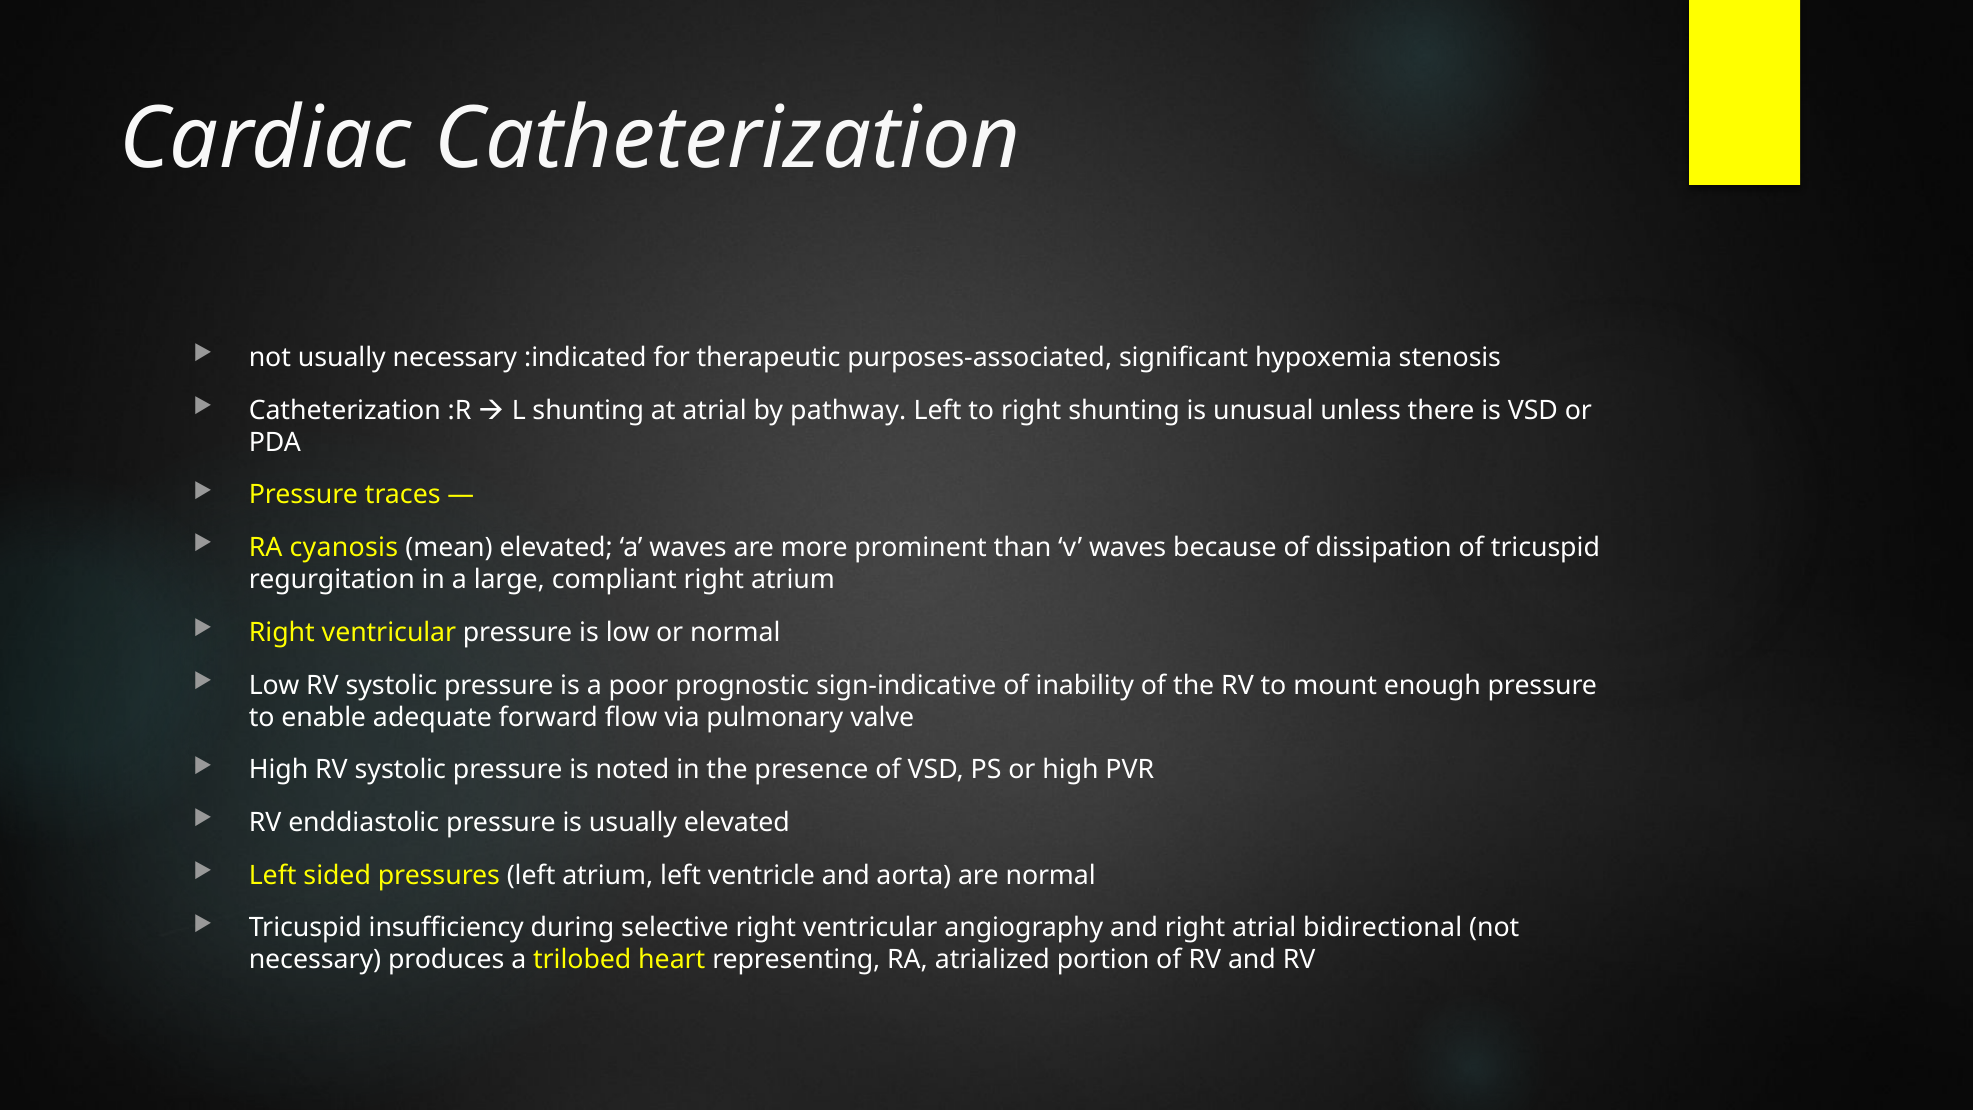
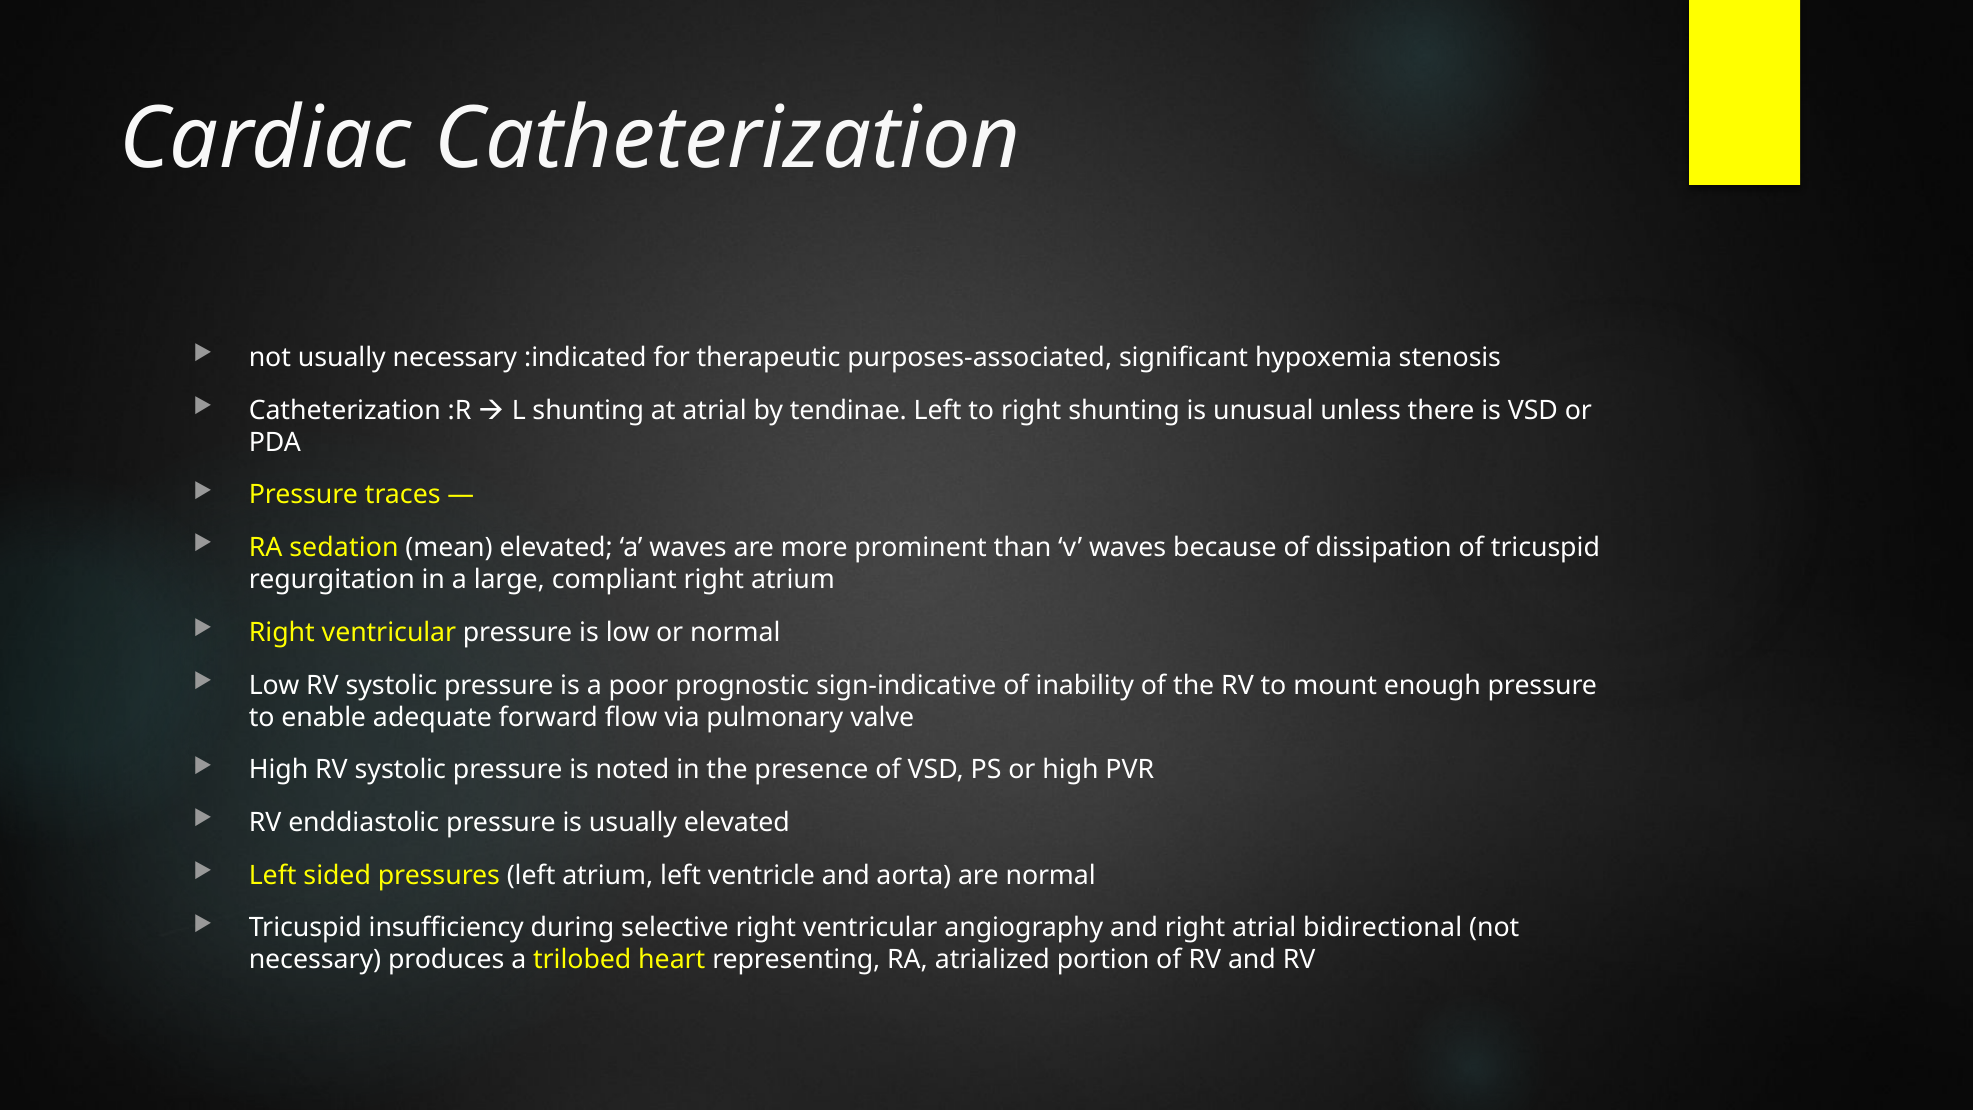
pathway: pathway -> tendinae (848, 410)
cyanosis: cyanosis -> sedation (344, 548)
